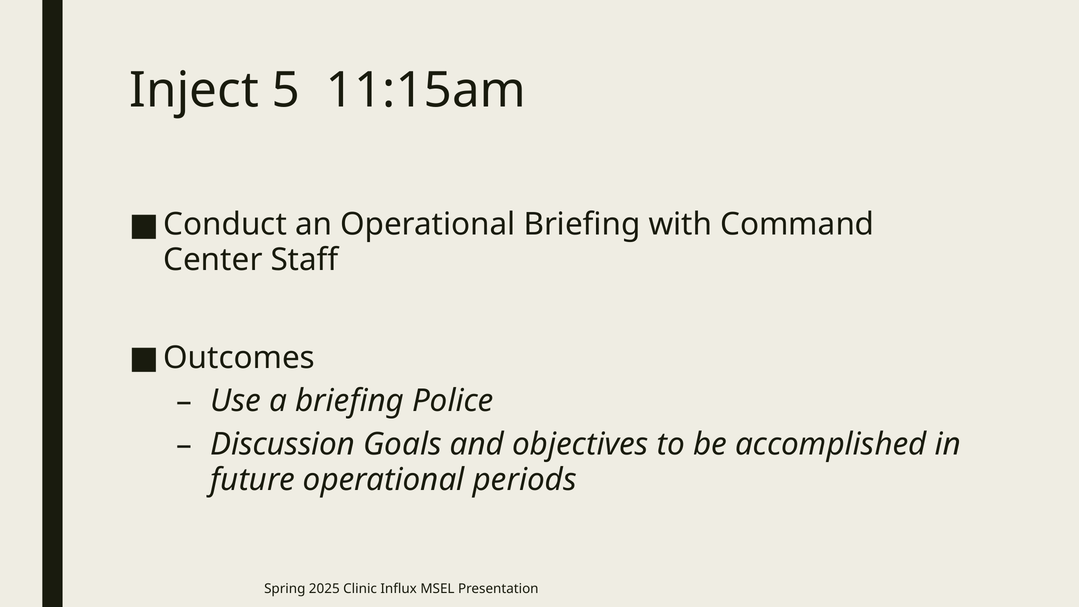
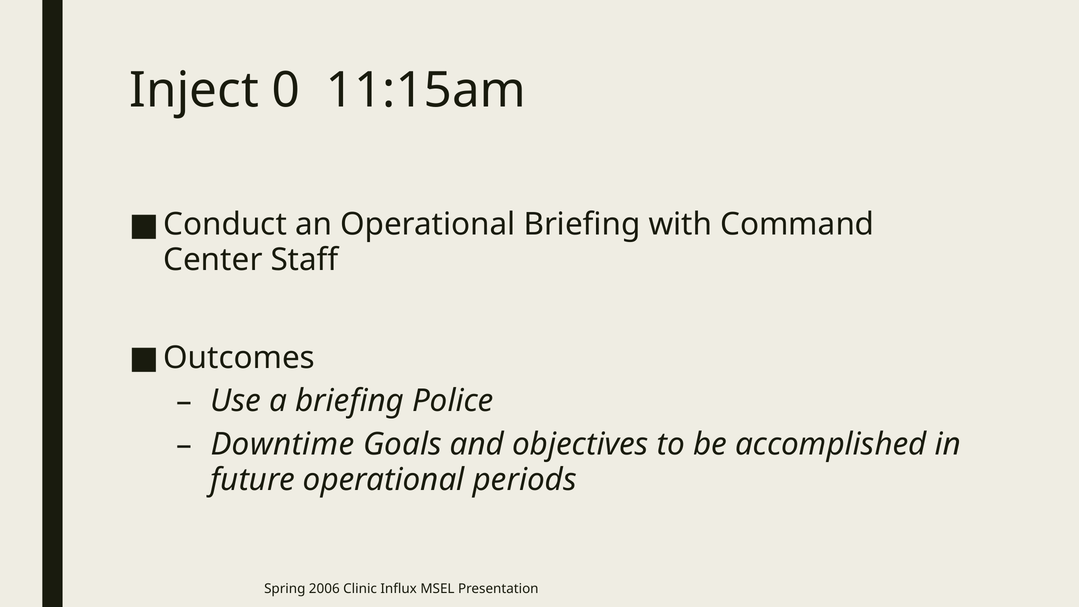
5: 5 -> 0 (286, 91)
Discussion: Discussion -> Downtime (283, 444)
2025: 2025 -> 2006 (324, 589)
